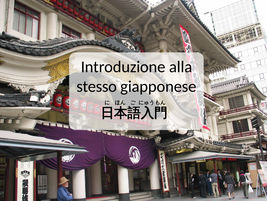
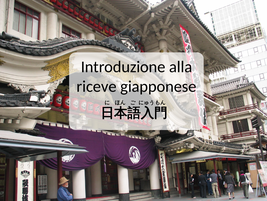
stesso: stesso -> riceve (97, 86)
